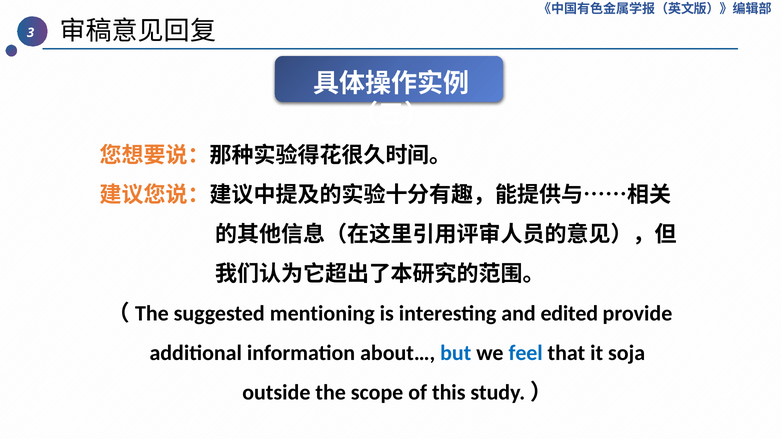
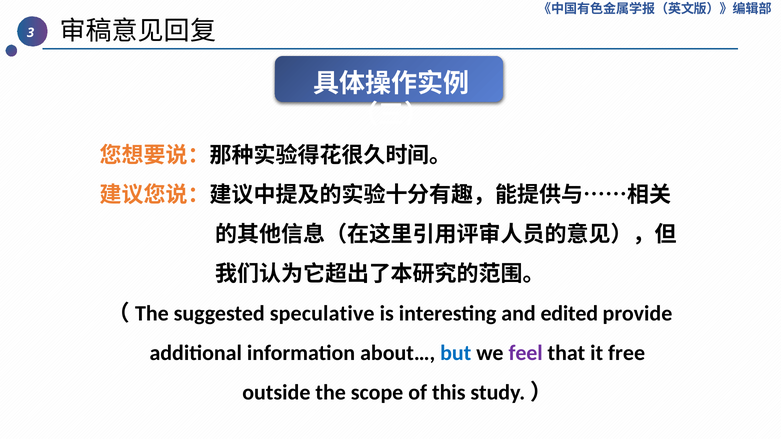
mentioning: mentioning -> speculative (322, 314)
feel colour: blue -> purple (526, 353)
soja: soja -> free (627, 353)
